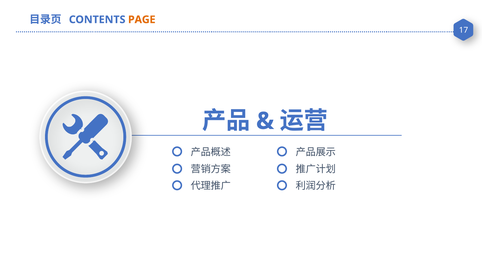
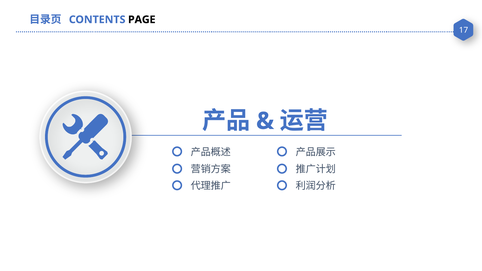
PAGE colour: orange -> black (142, 20)
